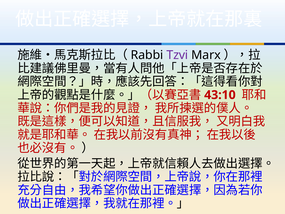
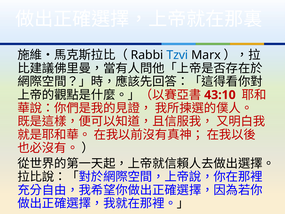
Tzvi colour: purple -> blue (177, 55)
